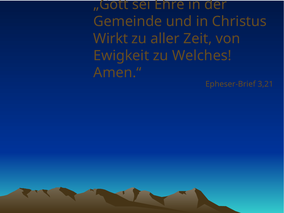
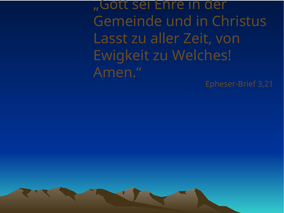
Wirkt: Wirkt -> Lasst (110, 39)
